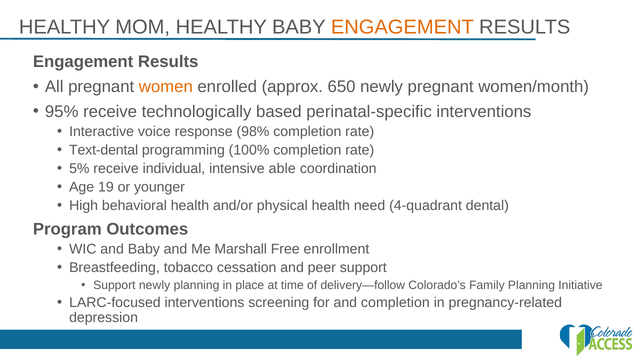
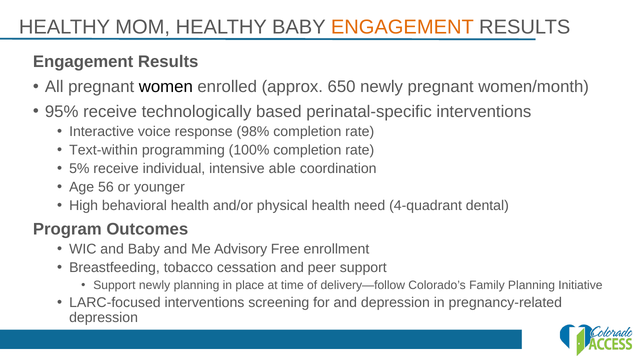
women colour: orange -> black (166, 87)
Text-dental: Text-dental -> Text-within (104, 150)
19: 19 -> 56 (106, 187)
Marshall: Marshall -> Advisory (241, 249)
and completion: completion -> depression (395, 303)
